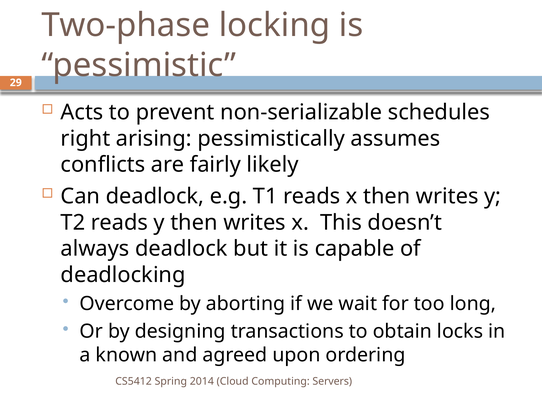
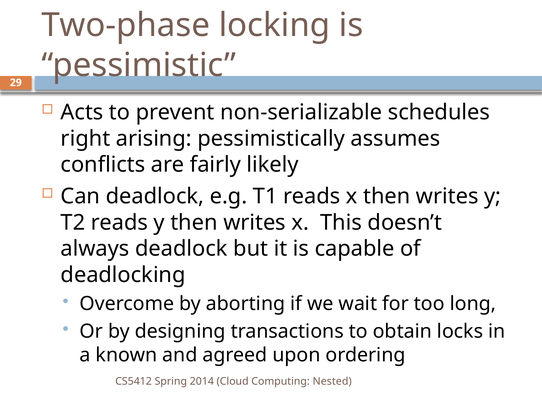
Servers: Servers -> Nested (332, 381)
